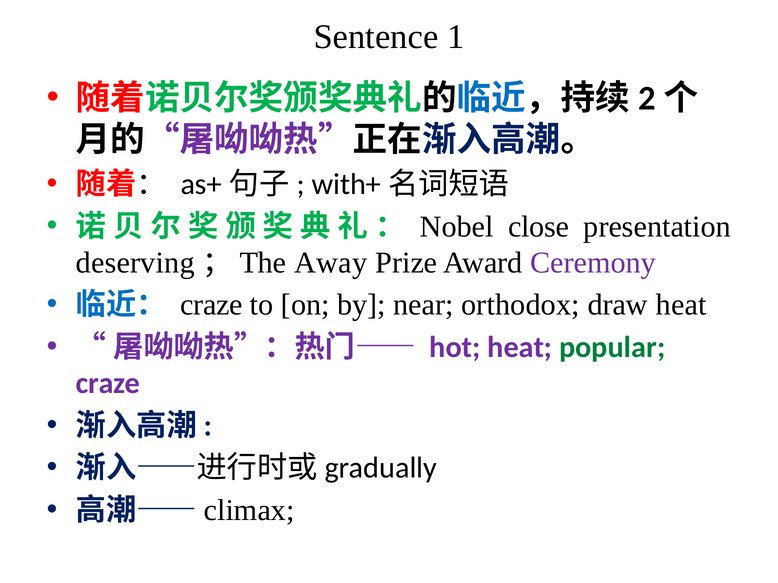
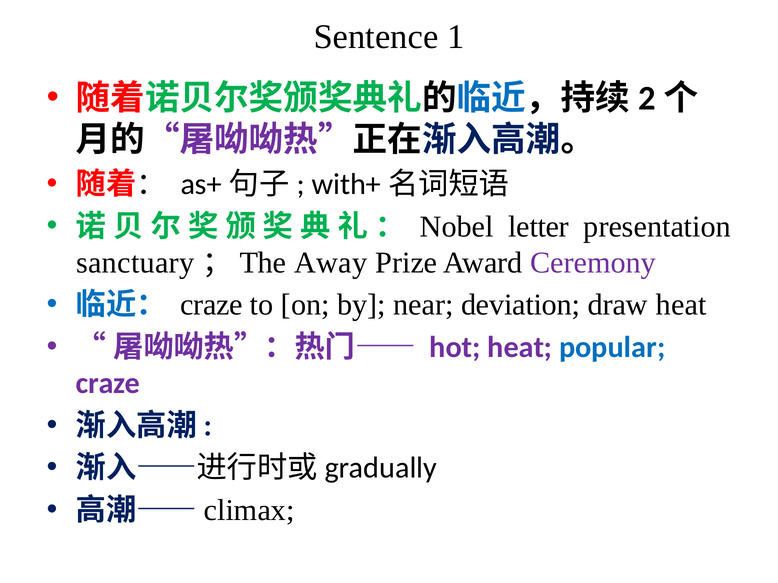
close: close -> letter (539, 227)
deserving: deserving -> sanctuary (135, 263)
orthodox: orthodox -> deviation (521, 305)
popular colour: green -> blue (612, 348)
